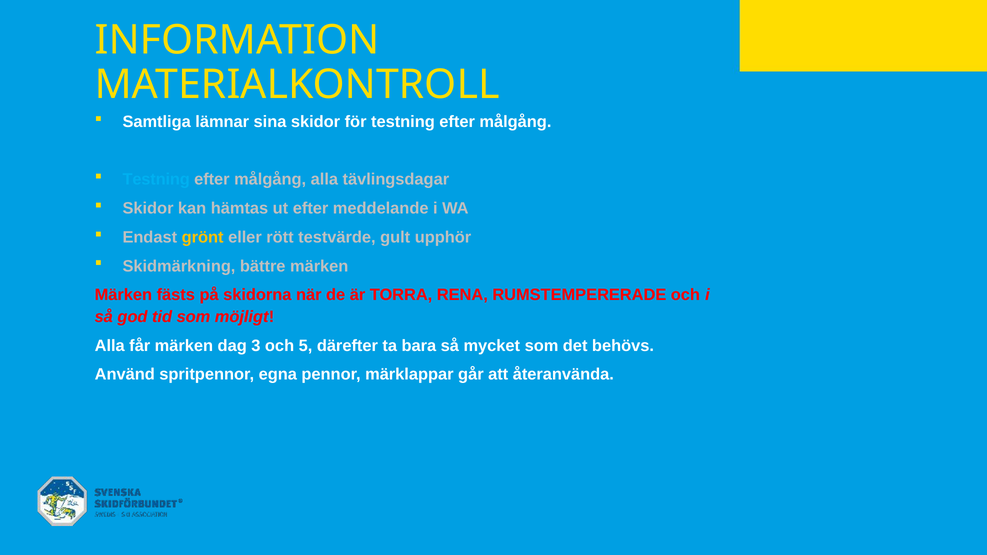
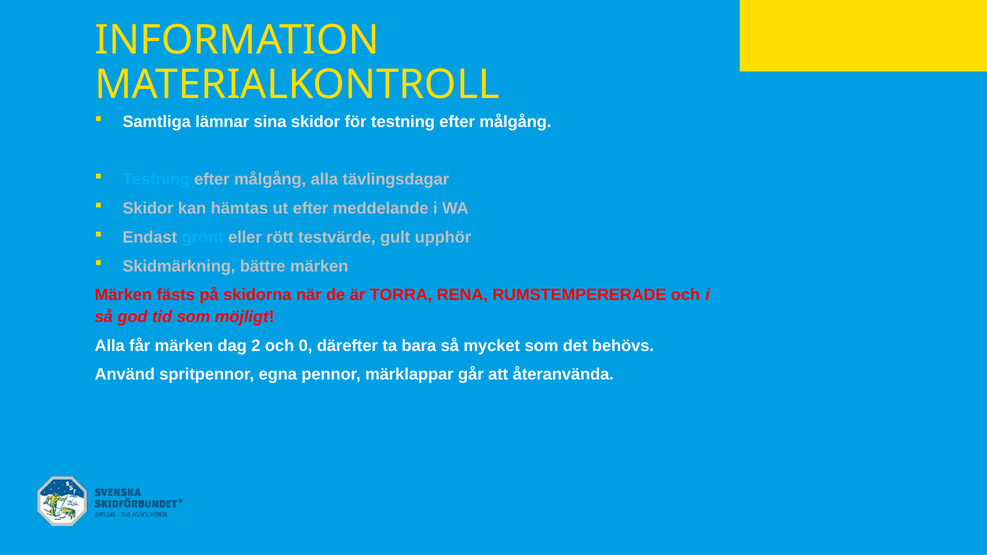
grönt colour: yellow -> light blue (203, 237)
3: 3 -> 2 (256, 346)
5: 5 -> 0 (305, 346)
